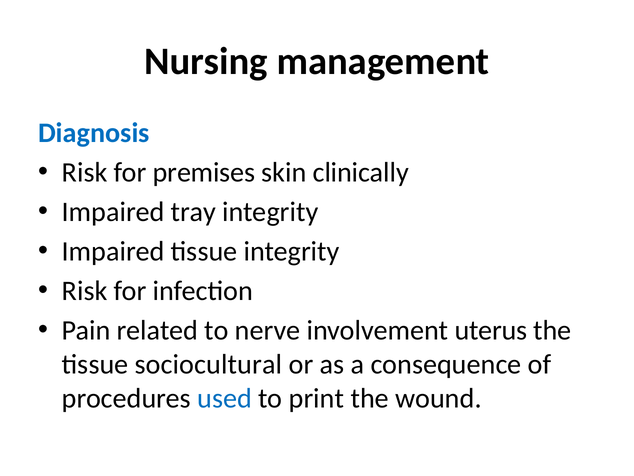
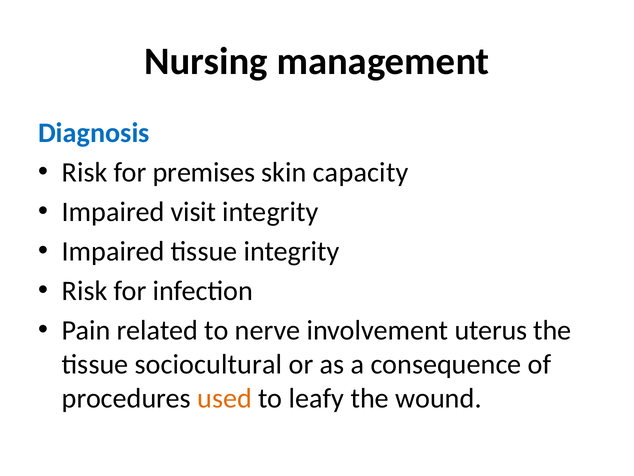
clinically: clinically -> capacity (361, 172)
tray: tray -> visit (193, 212)
used colour: blue -> orange (225, 398)
print: print -> leafy (316, 398)
